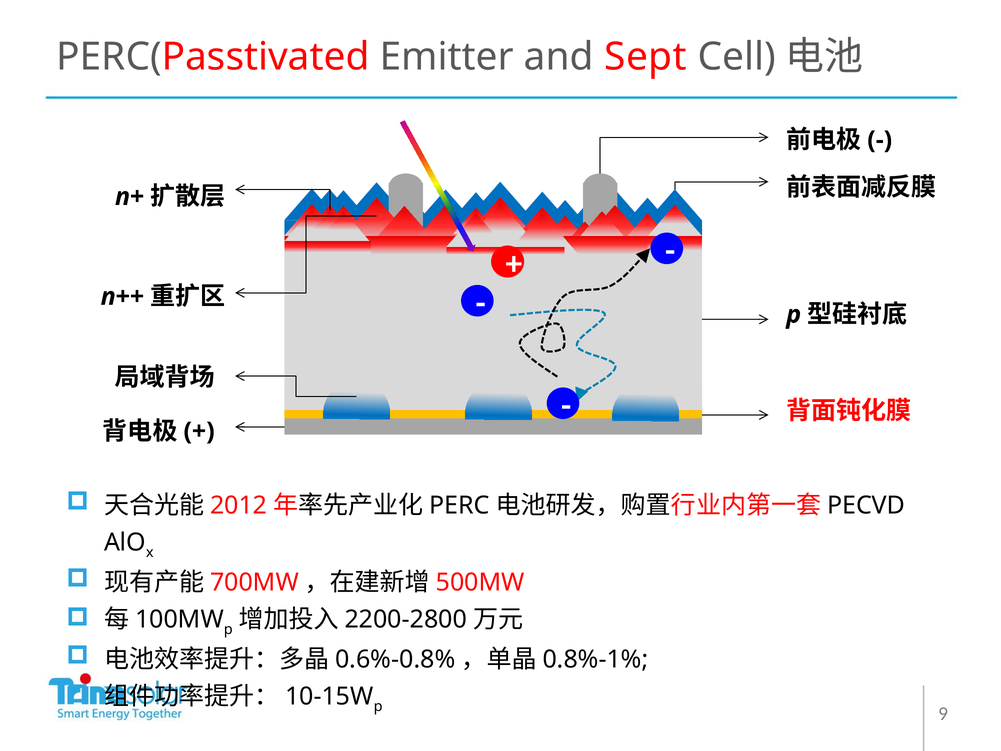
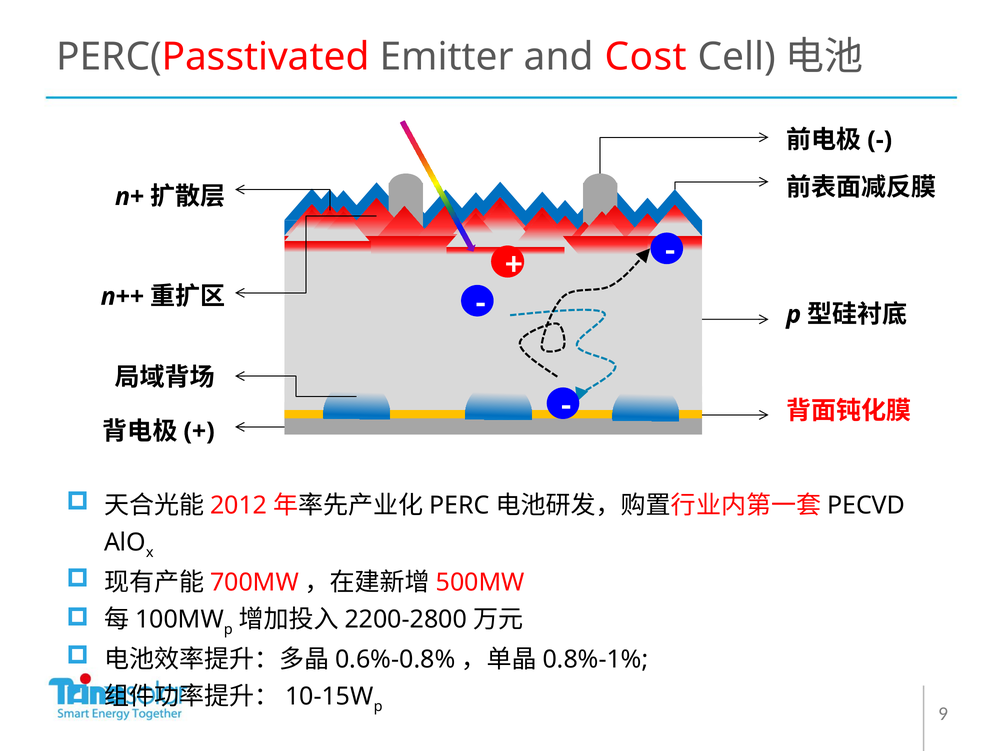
Sept: Sept -> Cost (646, 57)
